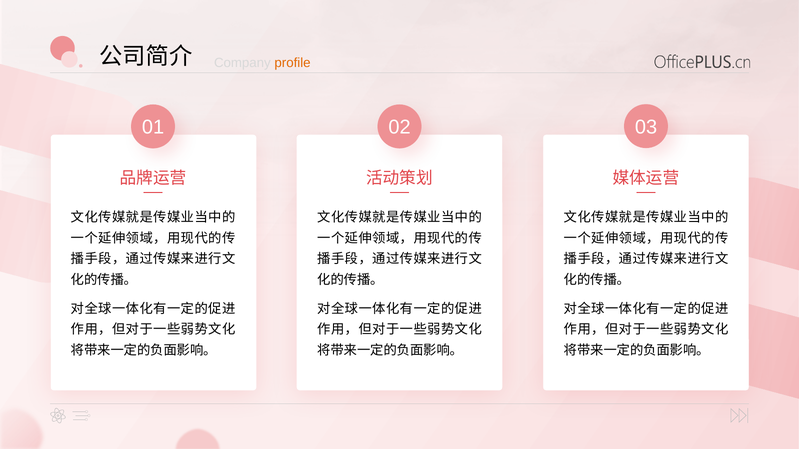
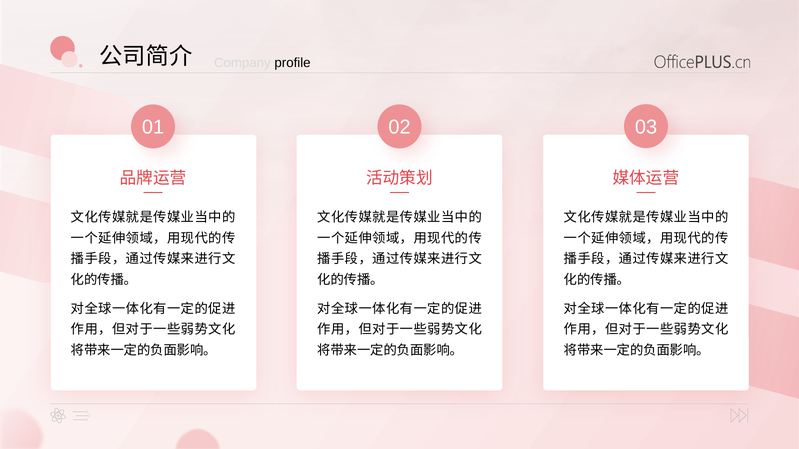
profile colour: orange -> black (293, 63)
